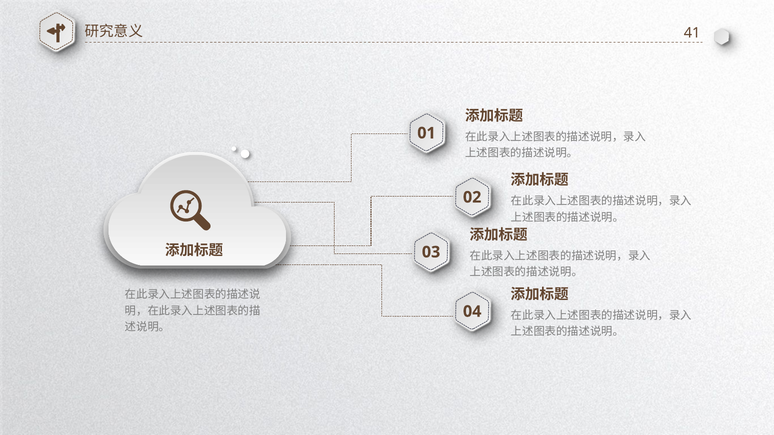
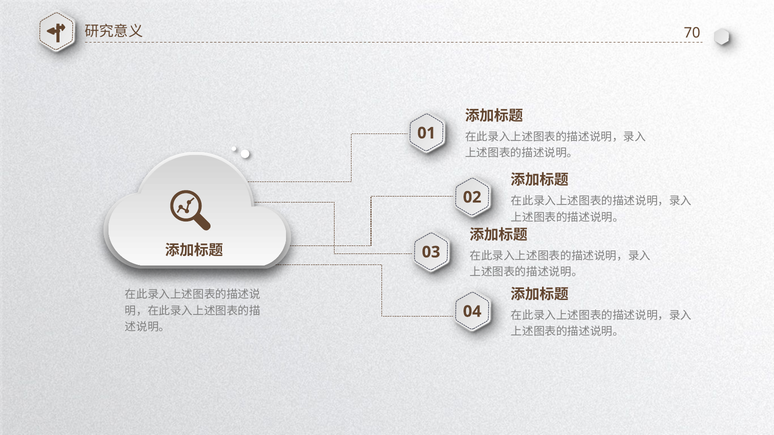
41: 41 -> 70 (692, 33)
